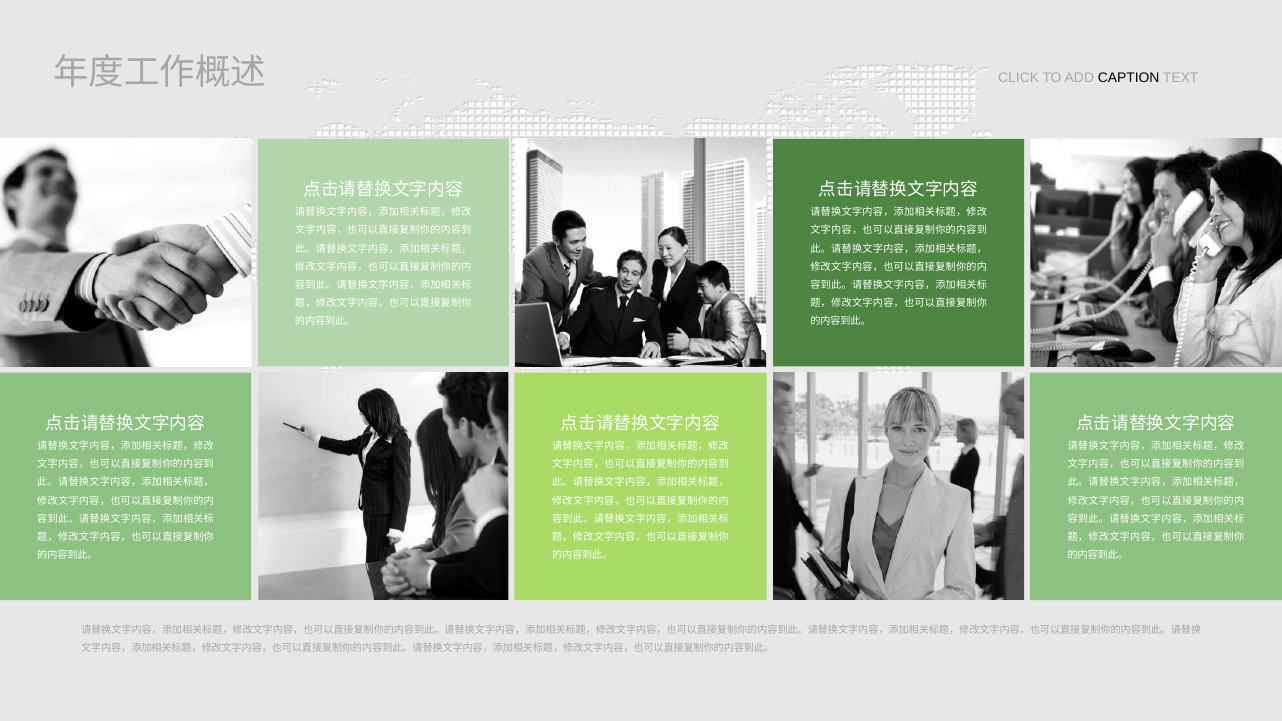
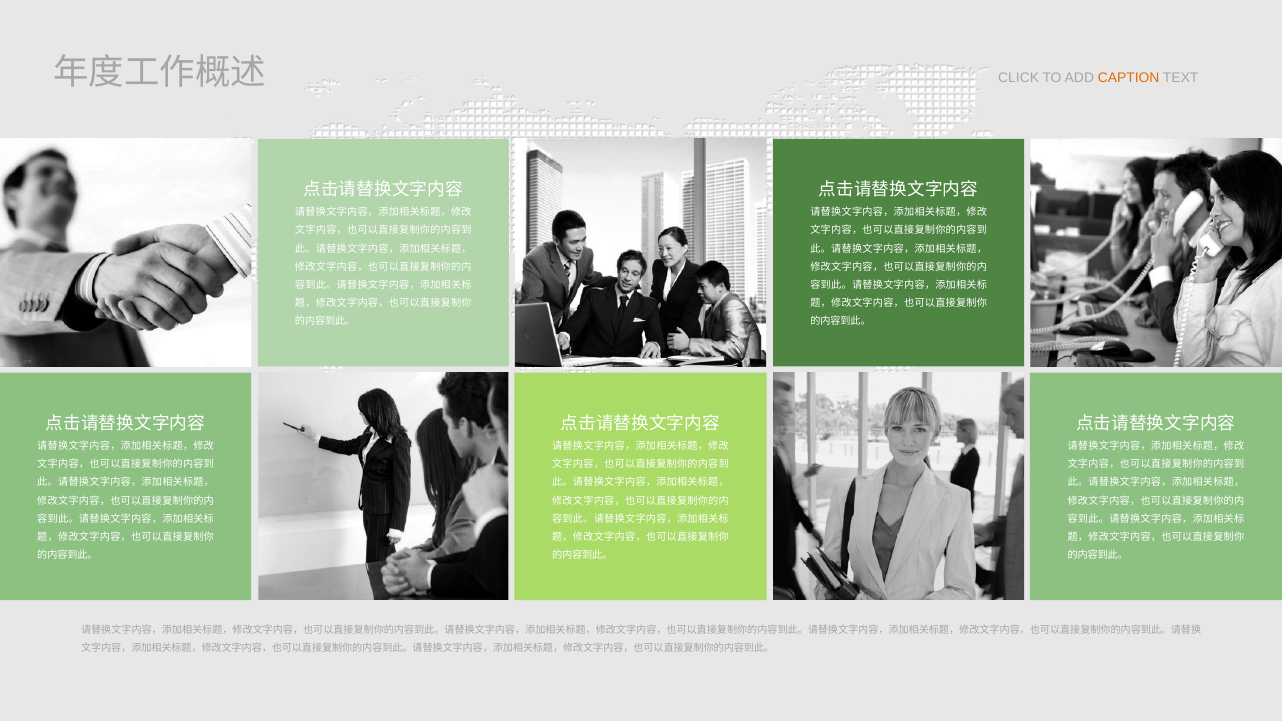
CAPTION colour: black -> orange (1129, 78)
